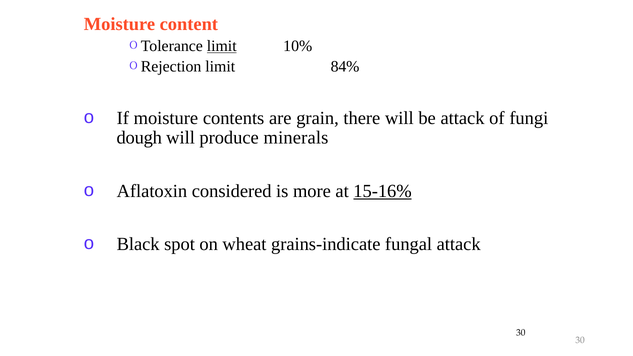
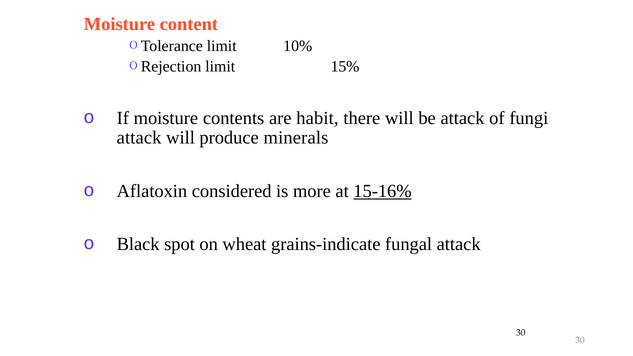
limit underline: present -> none (222, 46)
84%: 84% -> 15% (345, 66)
grain: grain -> habit (317, 118)
dough: dough -> attack (139, 138)
